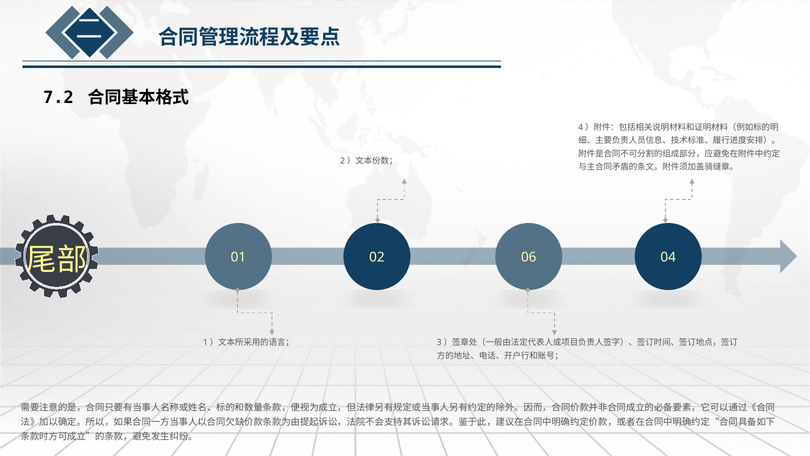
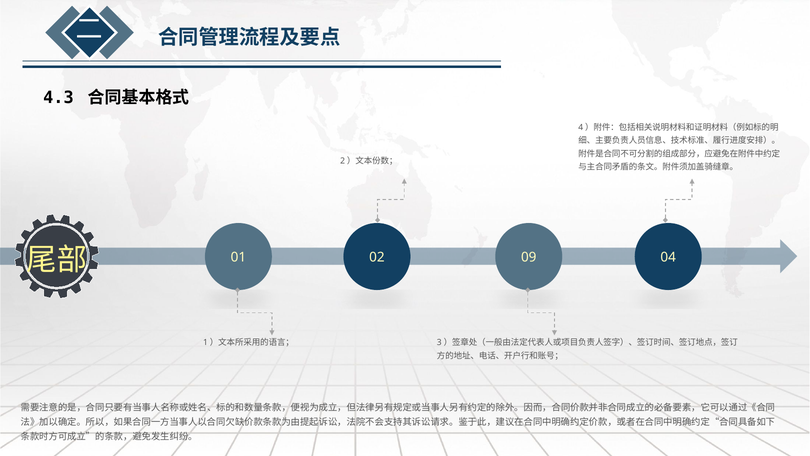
7.2: 7.2 -> 4.3 (58, 98)
06: 06 -> 09 (529, 257)
